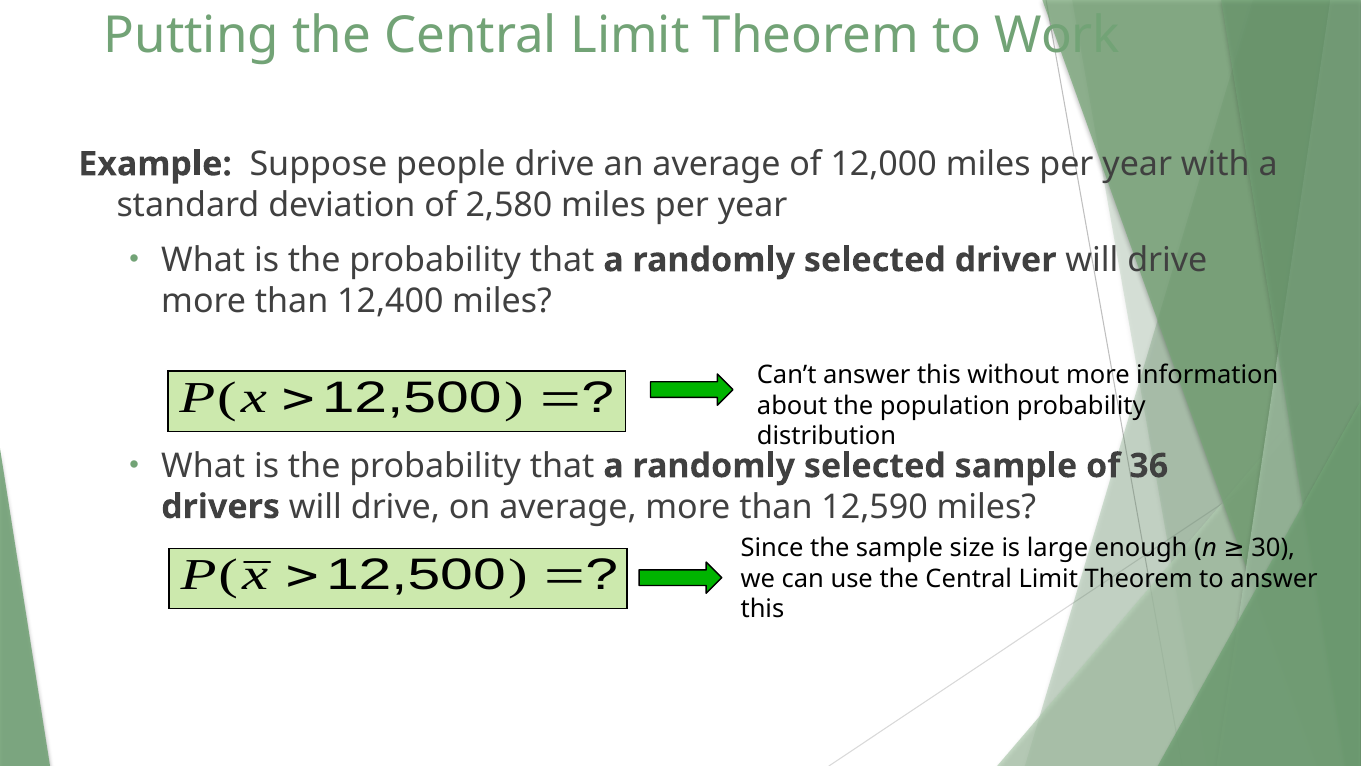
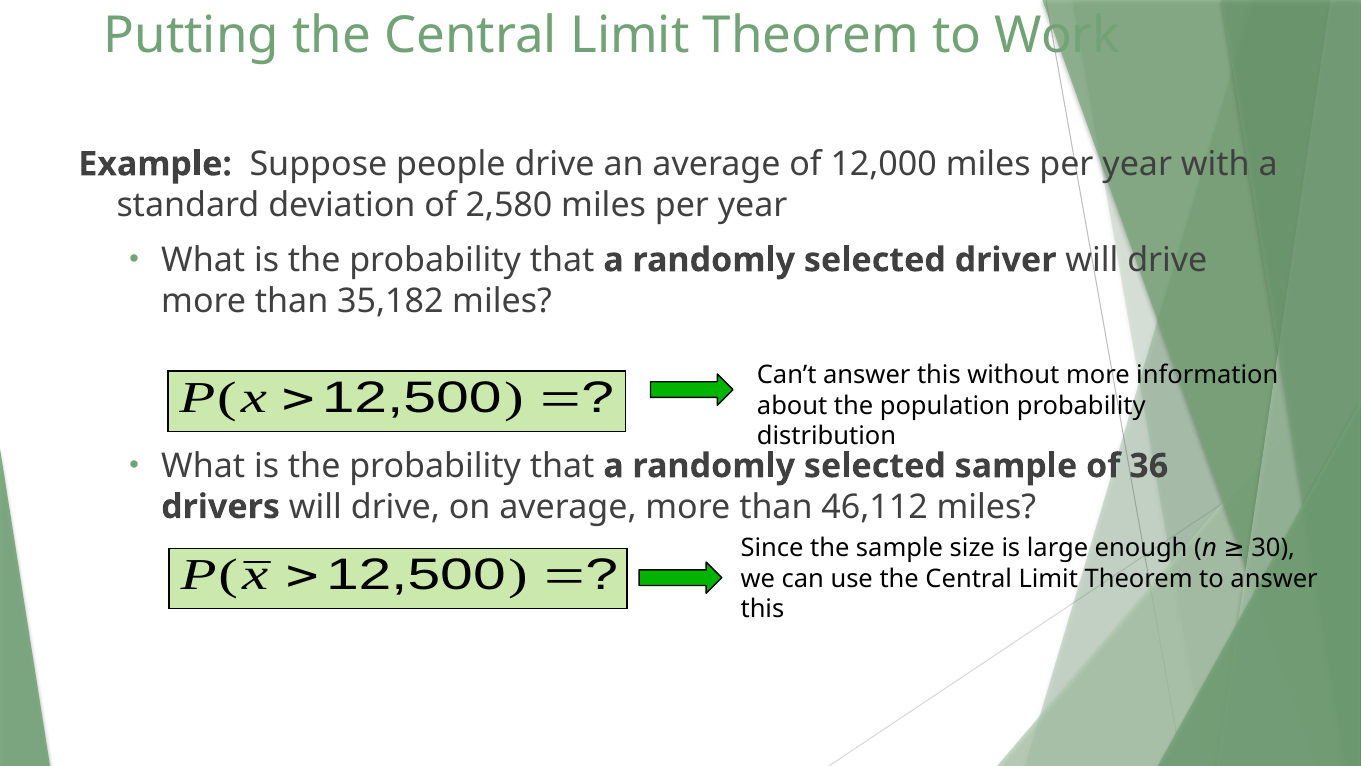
12,400: 12,400 -> 35,182 (390, 301)
12,590: 12,590 -> 46,112 (875, 507)
